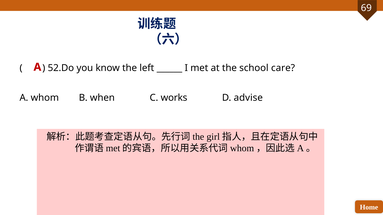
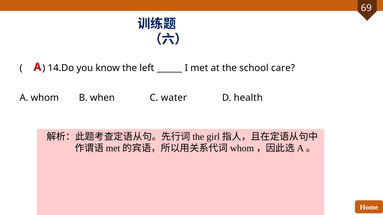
52.Do: 52.Do -> 14.Do (61, 68)
works: works -> water (174, 98)
advise: advise -> health (248, 98)
